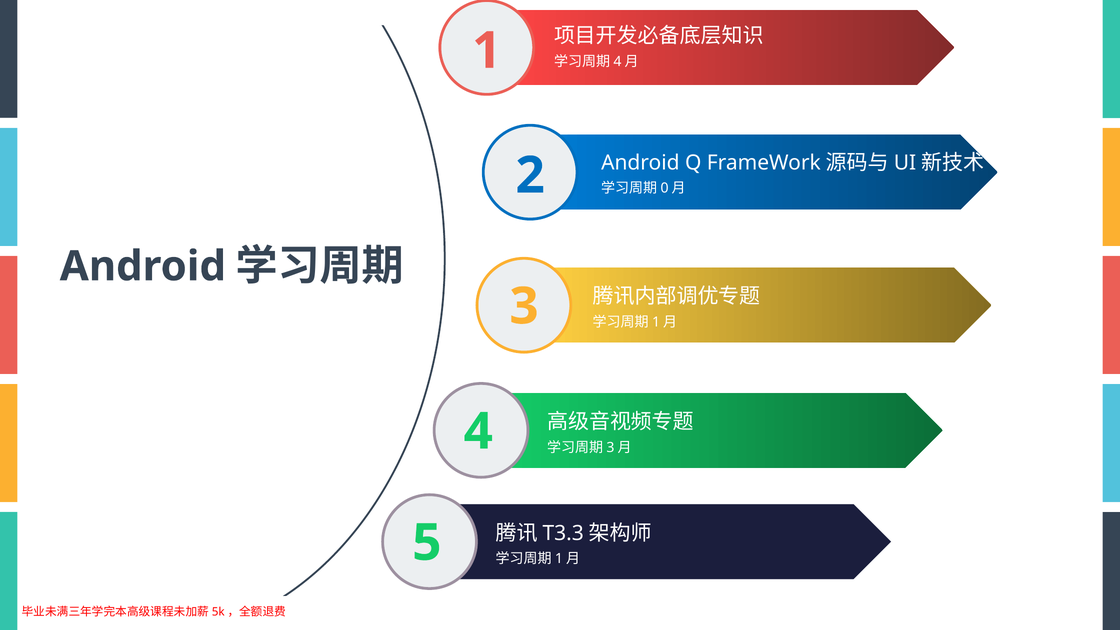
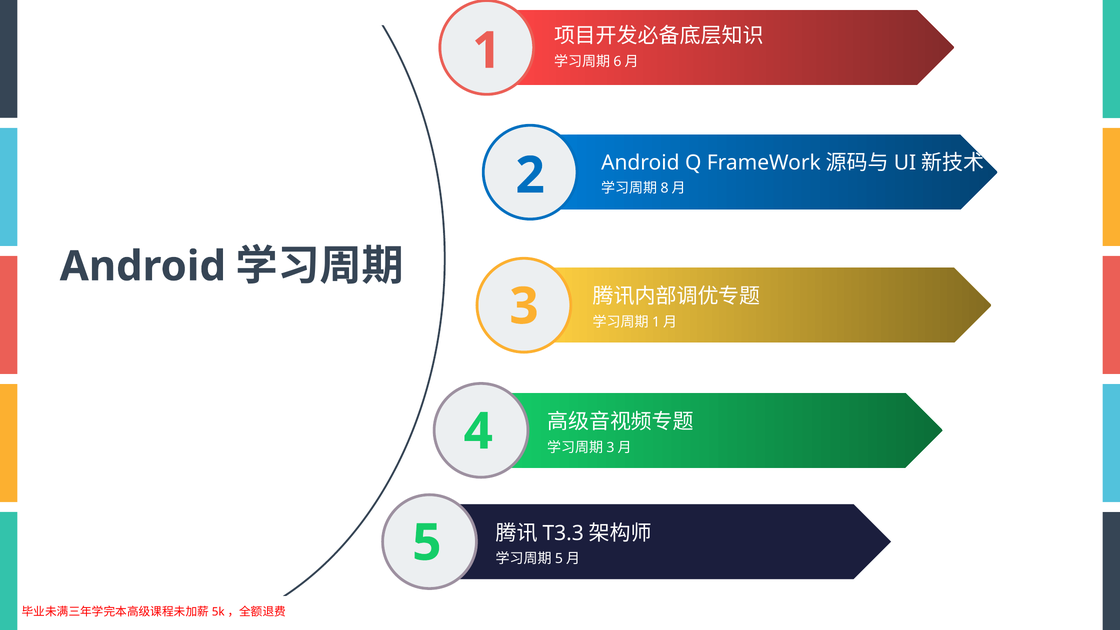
4: 4 -> 6 (617, 62)
0: 0 -> 8 (665, 188)
1: 1 -> 5 (559, 559)
